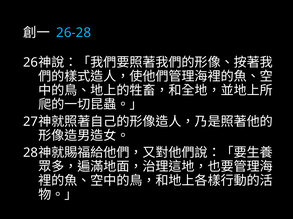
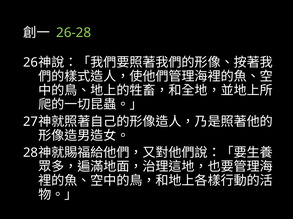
26-28 colour: light blue -> light green (74, 33)
